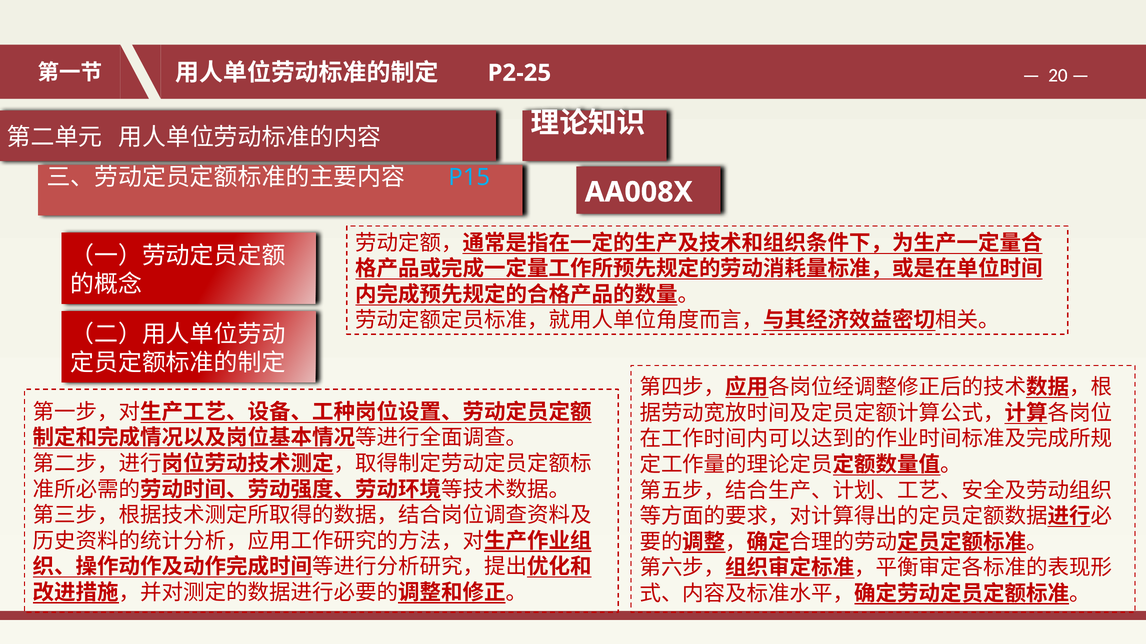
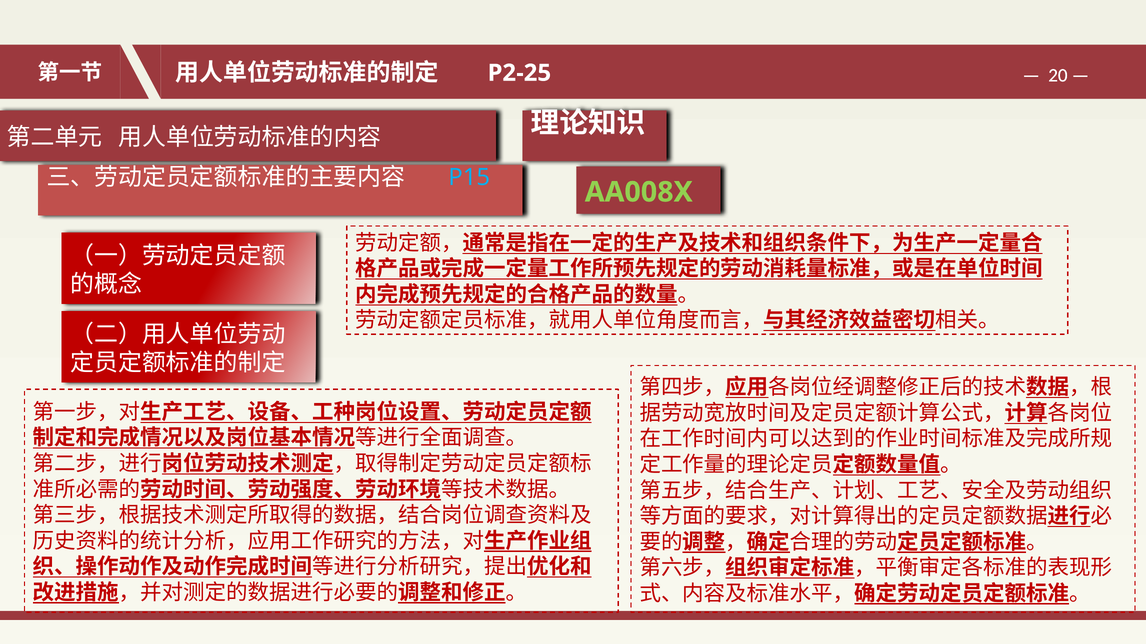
AA008X colour: white -> light green (639, 192)
